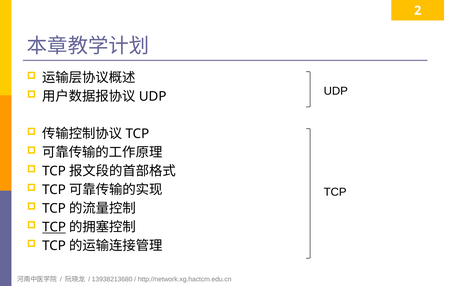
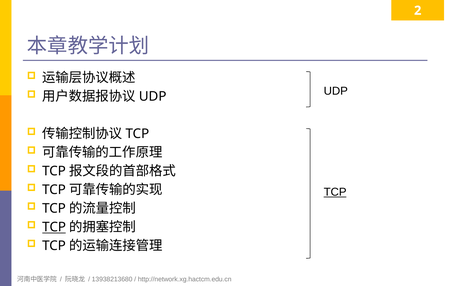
TCP underline: none -> present (335, 192)
